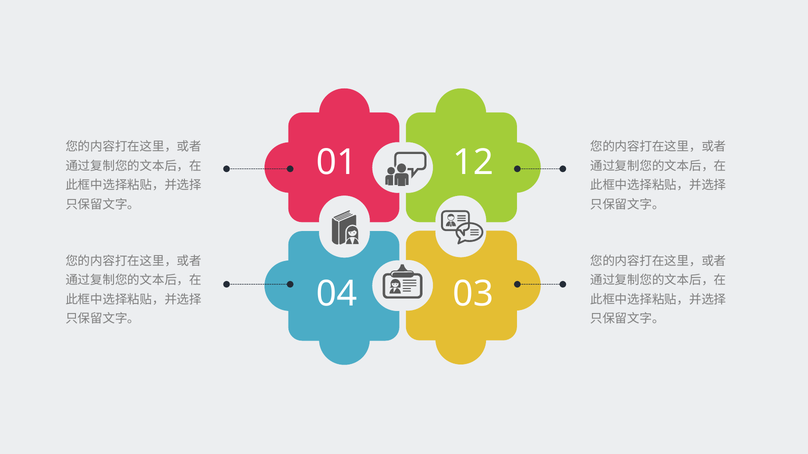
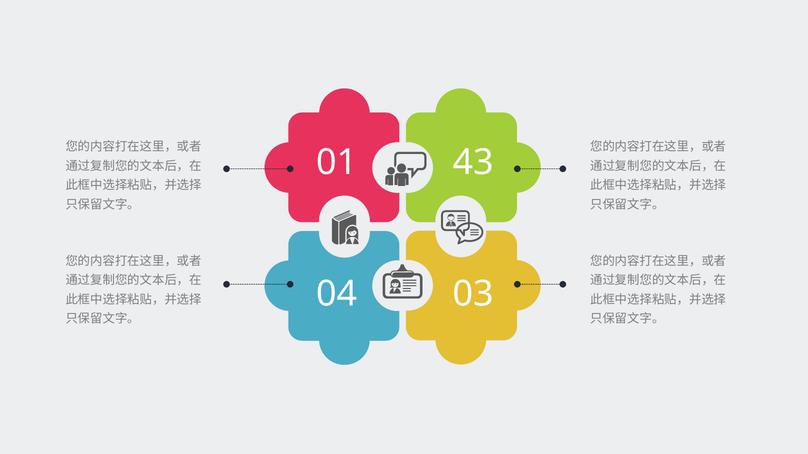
12: 12 -> 43 (473, 163)
